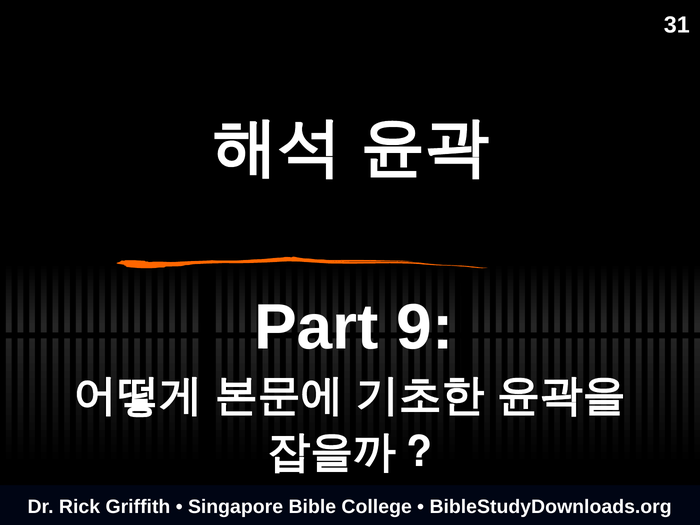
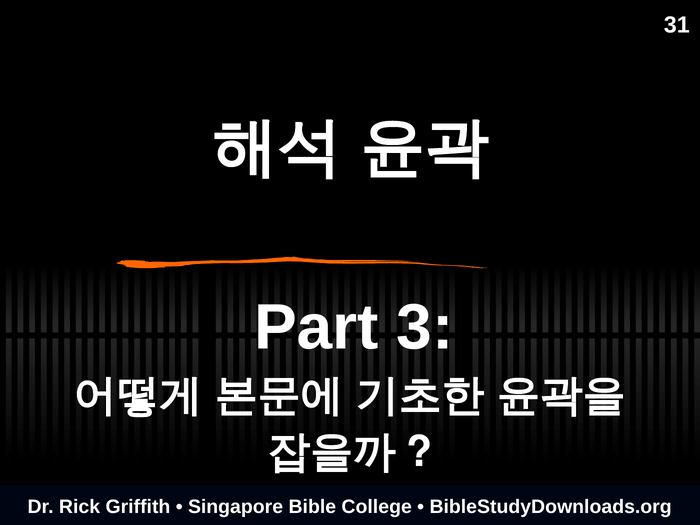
9: 9 -> 3 (425, 328)
